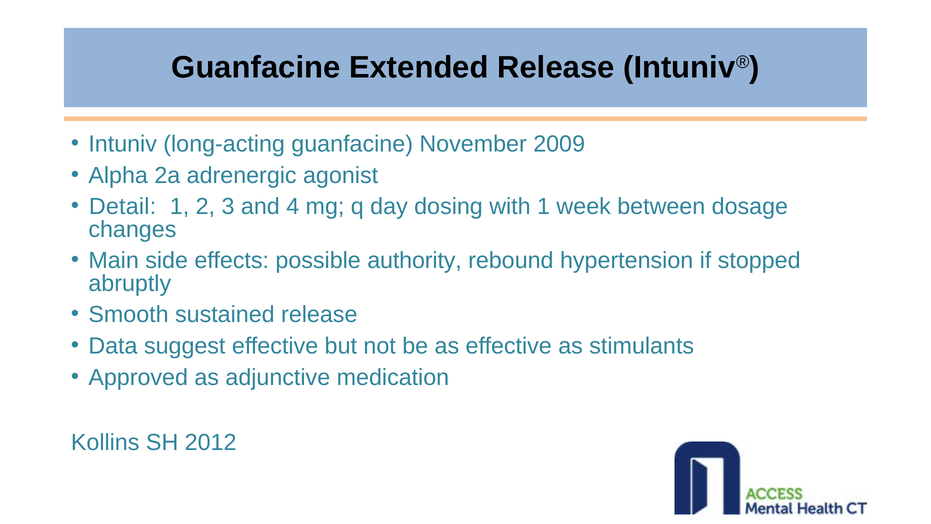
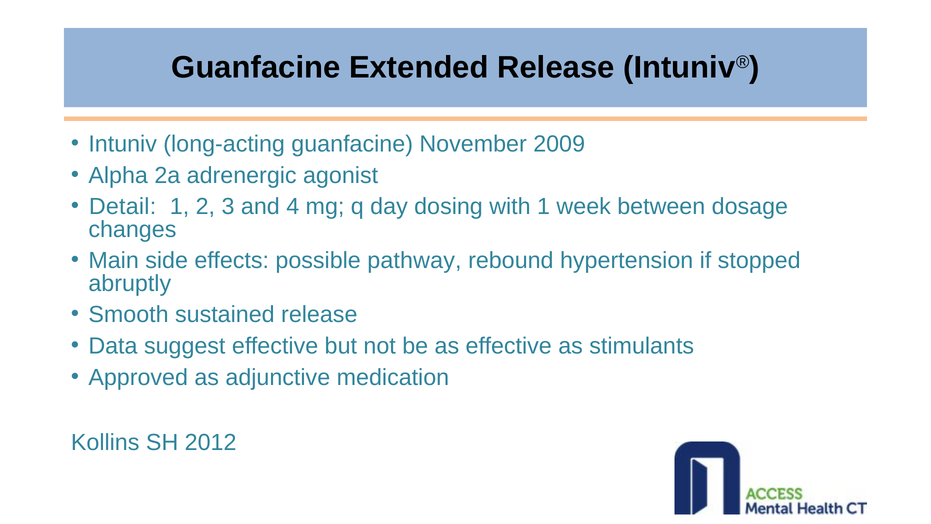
authority: authority -> pathway (414, 261)
